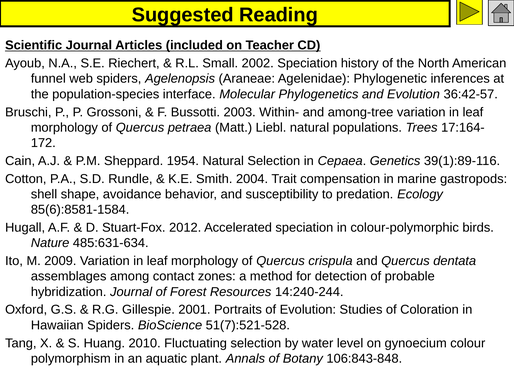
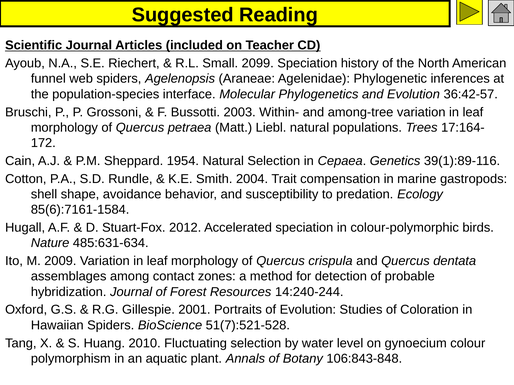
2002: 2002 -> 2099 (258, 63)
85(6):8581-1584: 85(6):8581-1584 -> 85(6):7161-1584 (80, 210)
